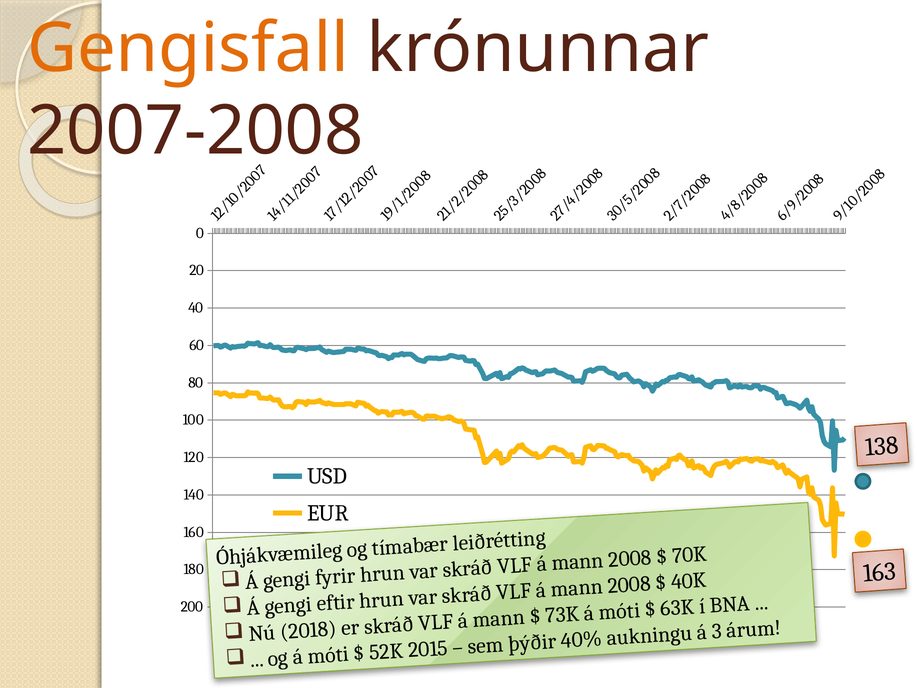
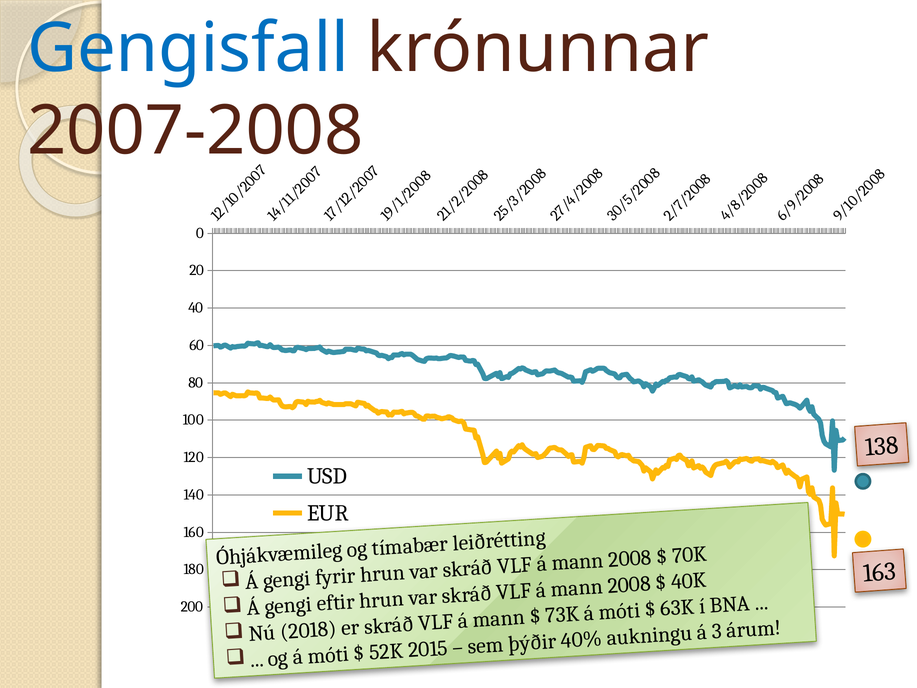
Gengisfall colour: orange -> blue (188, 48)
